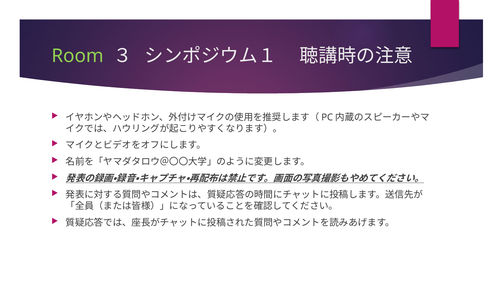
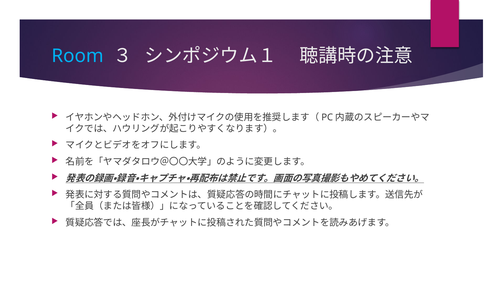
Room colour: light green -> light blue (77, 56)
